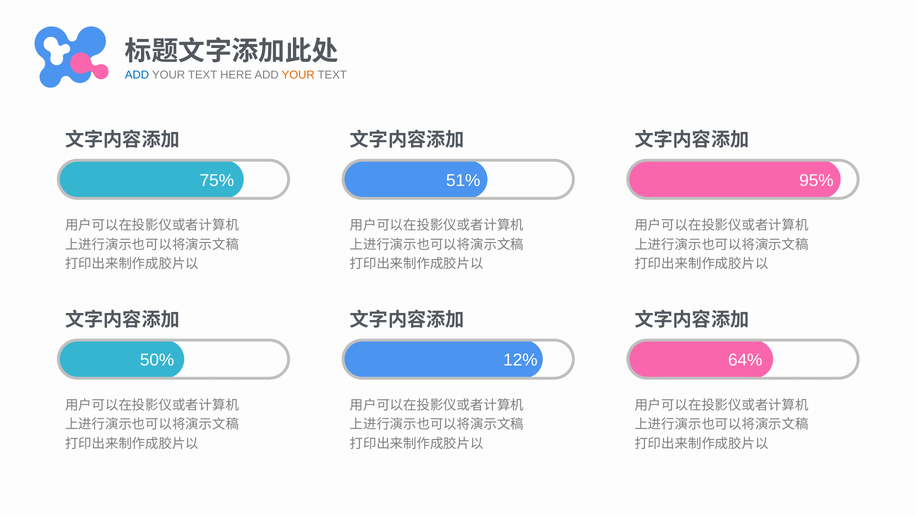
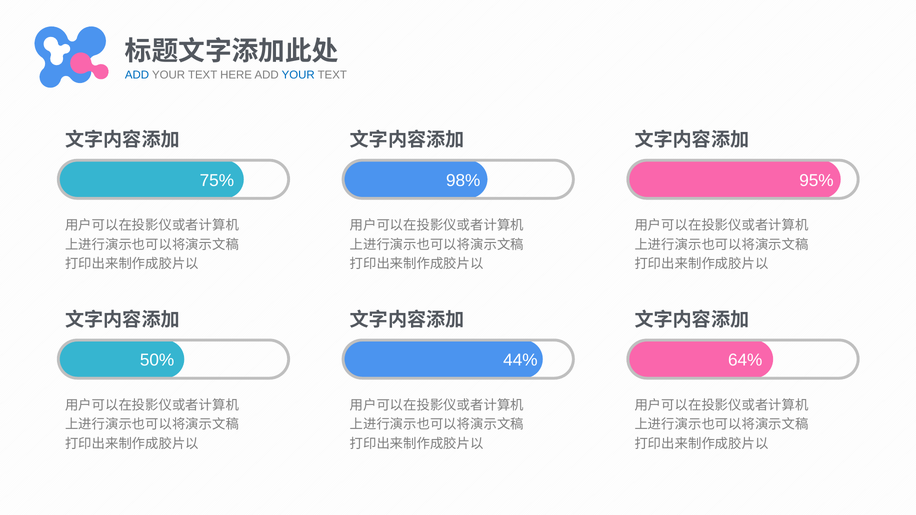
YOUR colour: orange -> blue (298, 75)
51%: 51% -> 98% (463, 181)
12%: 12% -> 44% (520, 360)
